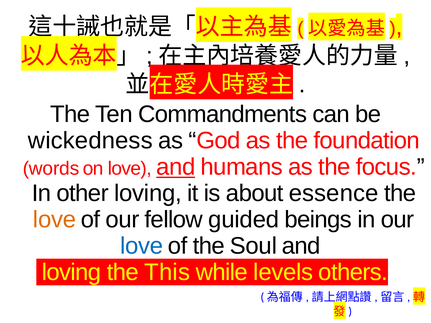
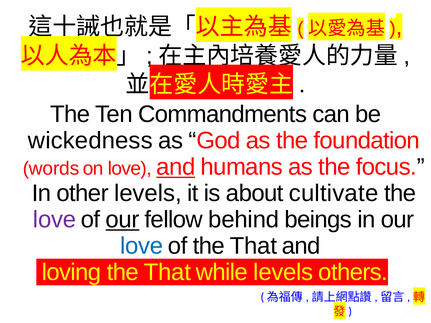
other loving: loving -> levels (148, 193)
essence: essence -> cultivate (334, 193)
love colour: orange -> purple (55, 220)
our underline: none -> present (123, 220)
guided: guided -> behind (244, 220)
of the Soul: Soul -> That (253, 246)
lloving the This: This -> That (167, 272)
